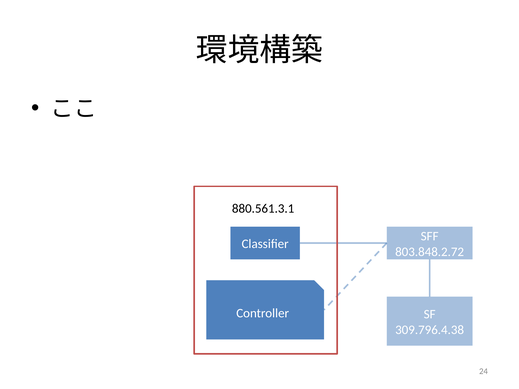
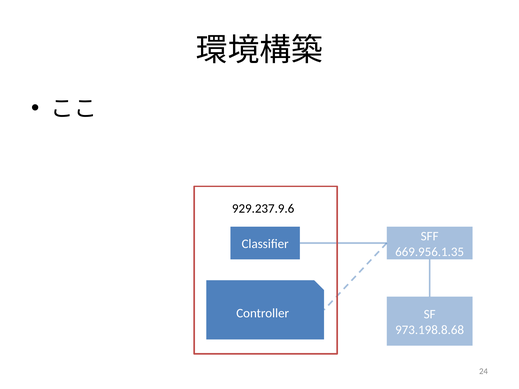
880.561.3.1: 880.561.3.1 -> 929.237.9.6 (263, 209)
803.848.2.72: 803.848.2.72 -> 669.956.1.35 (430, 252)
309.796.4.38: 309.796.4.38 -> 973.198.8.68 (430, 330)
